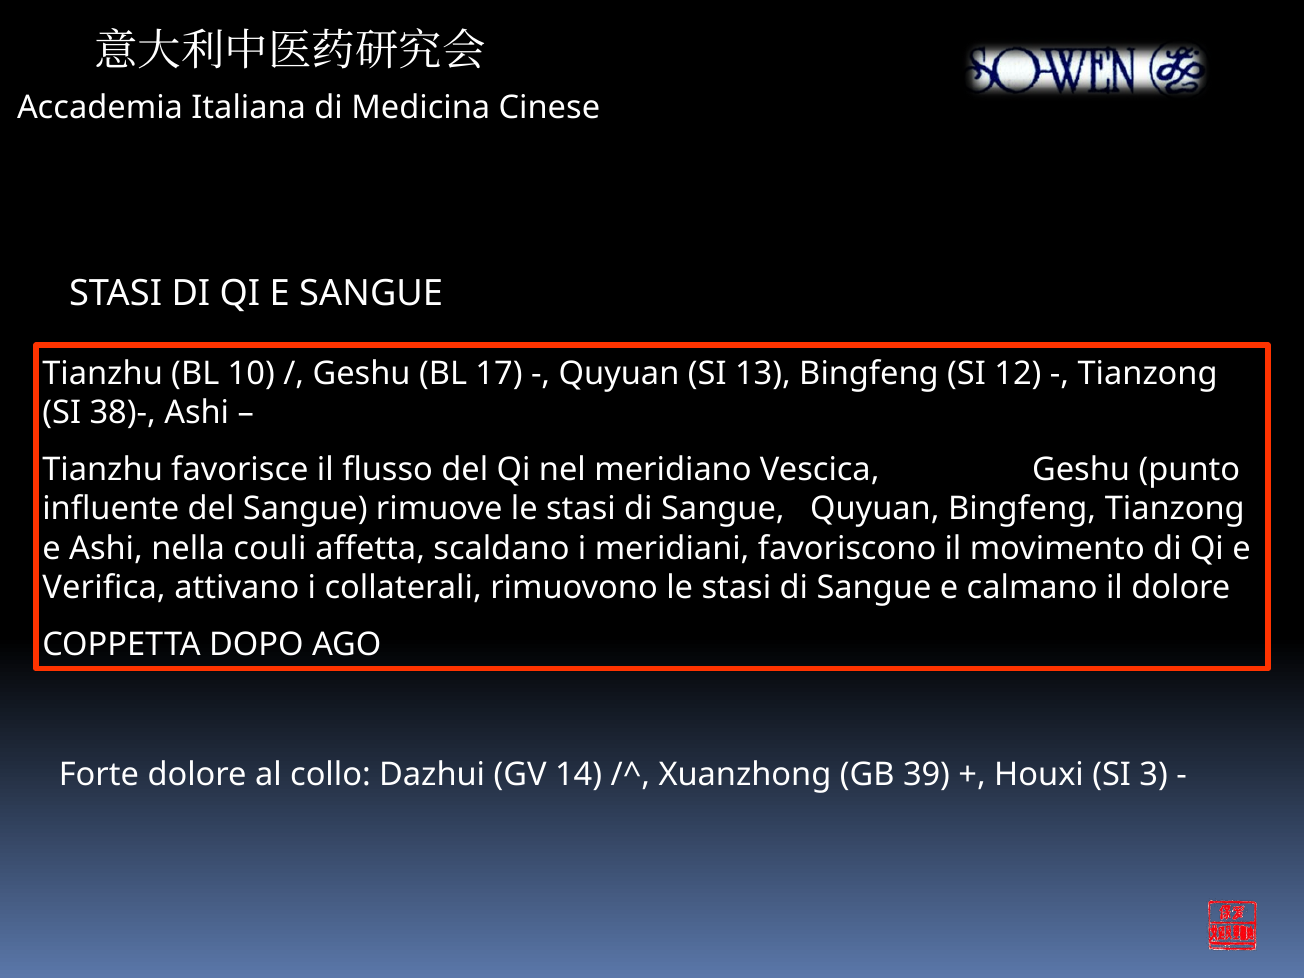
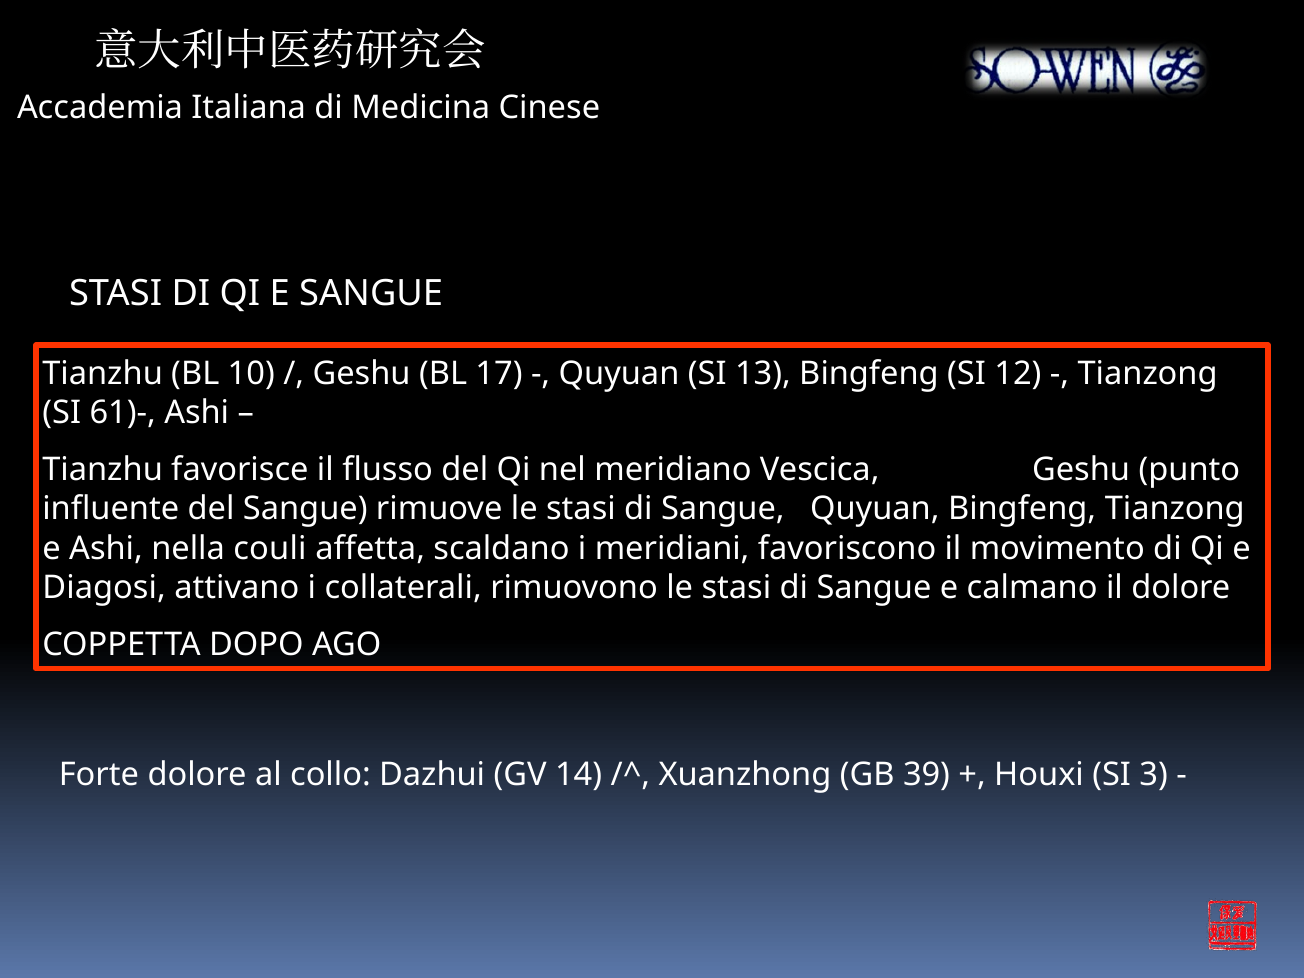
38)-: 38)- -> 61)- (123, 413)
Verifica: Verifica -> Diagosi (104, 587)
